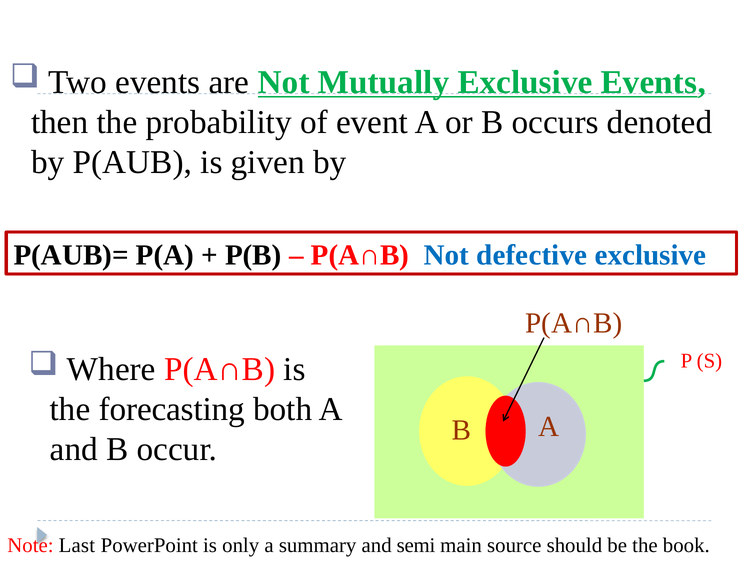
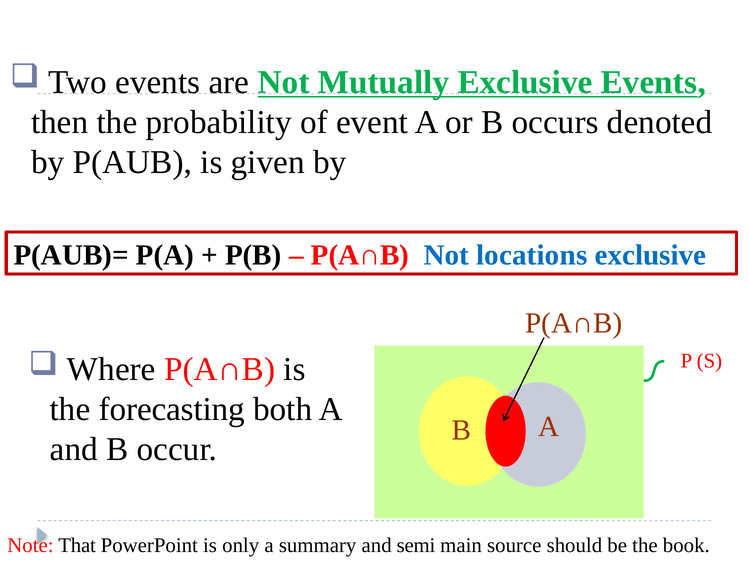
defective: defective -> locations (532, 255)
Last: Last -> That (77, 545)
